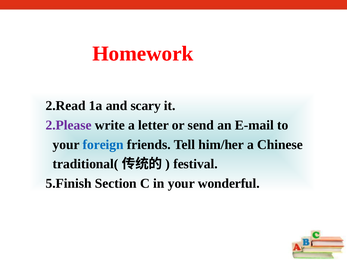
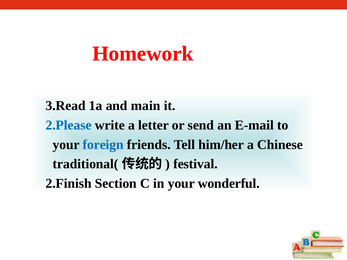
2.Read: 2.Read -> 3.Read (66, 106)
scary: scary -> main (146, 106)
2.Please colour: purple -> blue (69, 125)
5.Finish: 5.Finish -> 2.Finish (69, 184)
